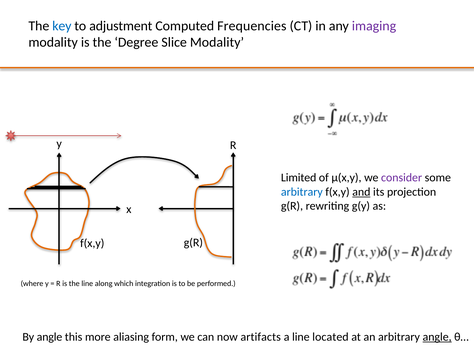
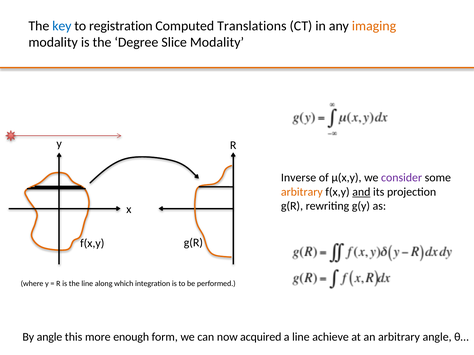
adjustment: adjustment -> registration (121, 26)
Frequencies: Frequencies -> Translations (252, 26)
imaging colour: purple -> orange (374, 26)
Limited: Limited -> Inverse (299, 178)
arbitrary colour: blue -> orange (302, 192)
aliasing: aliasing -> enough (131, 337)
artifacts: artifacts -> acquired (261, 337)
located: located -> achieve (331, 337)
angle underline: present -> none (437, 337)
